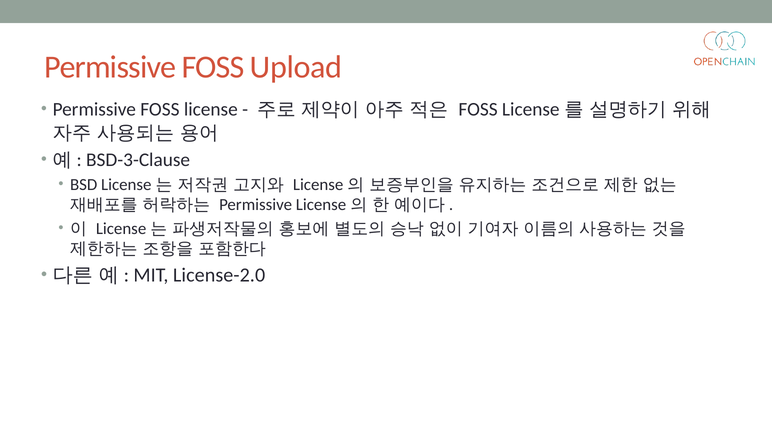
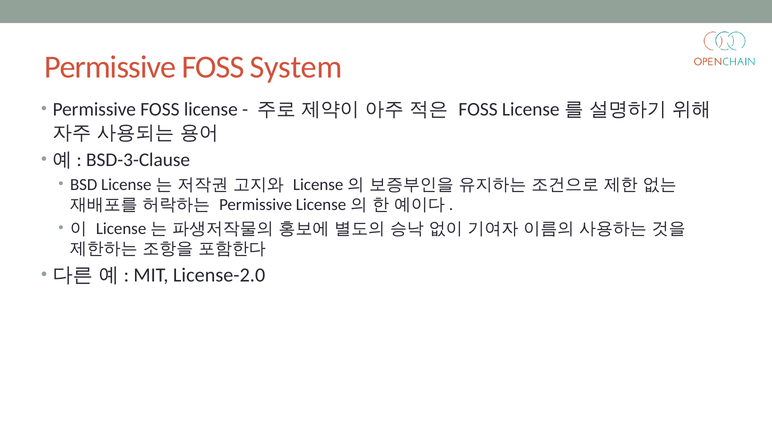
Upload: Upload -> System (296, 67)
